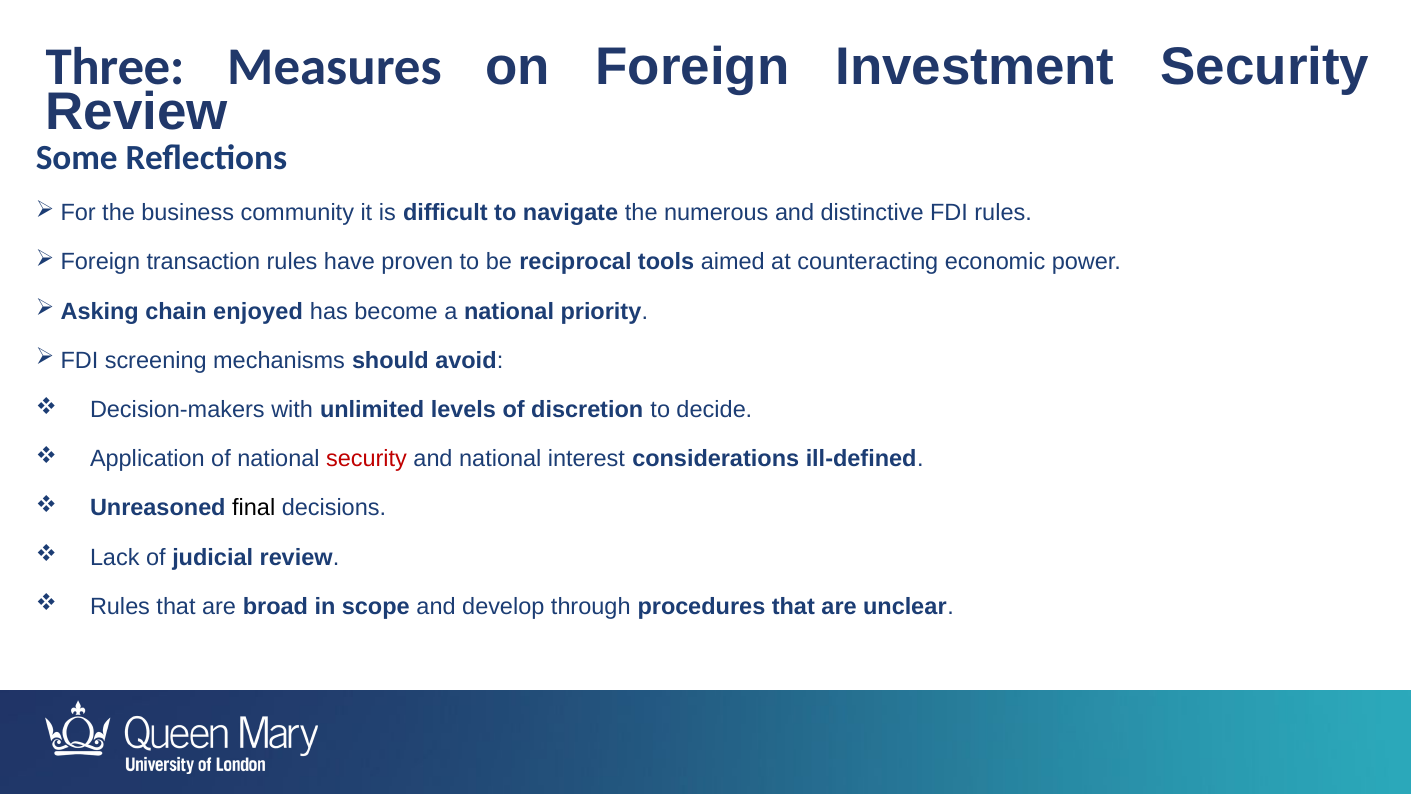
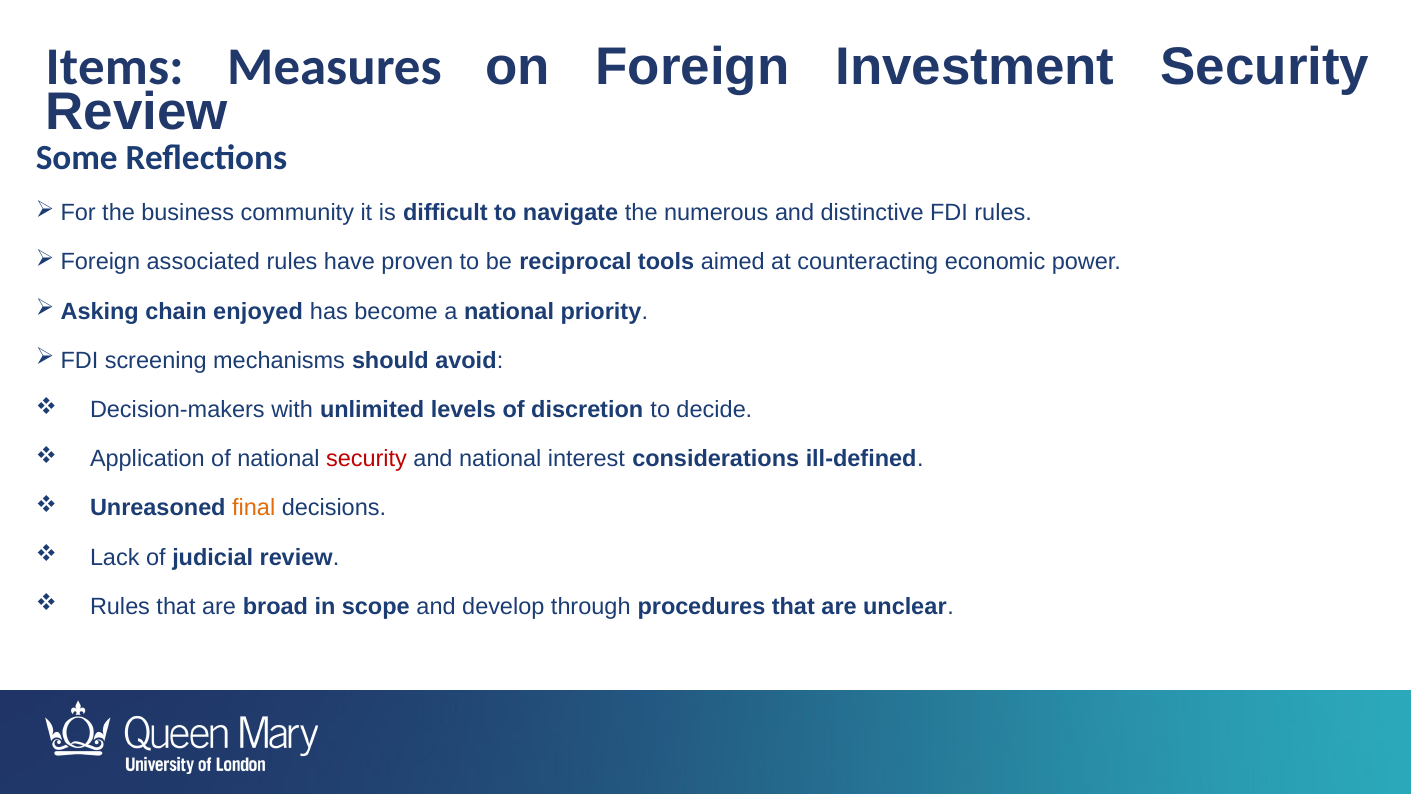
Three: Three -> Items (115, 67)
transaction: transaction -> associated (203, 262)
final colour: black -> orange (254, 508)
